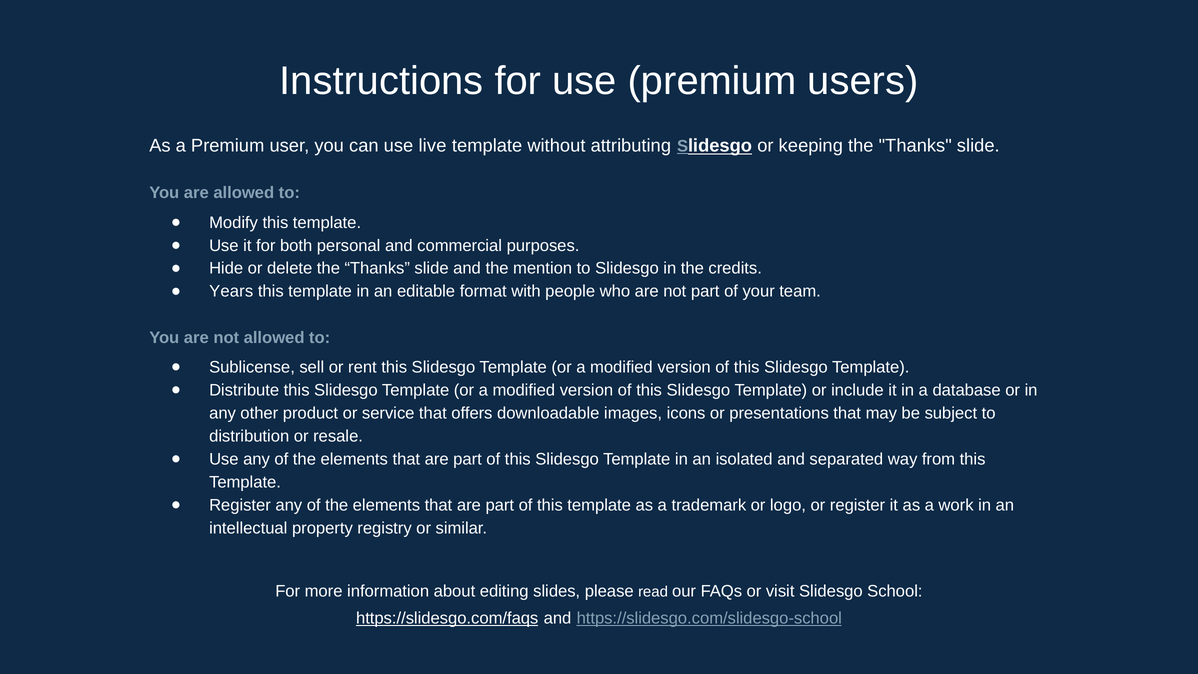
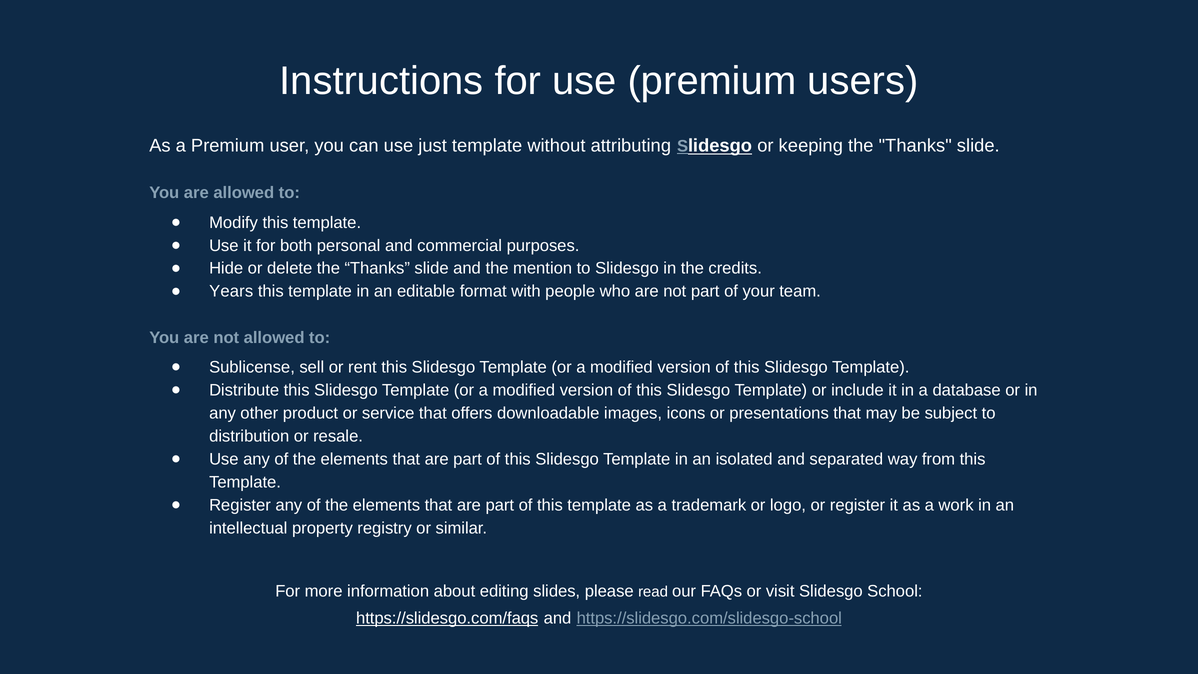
live: live -> just (433, 146)
